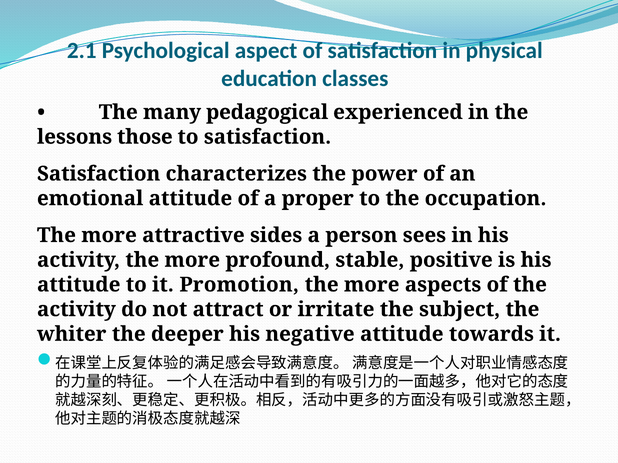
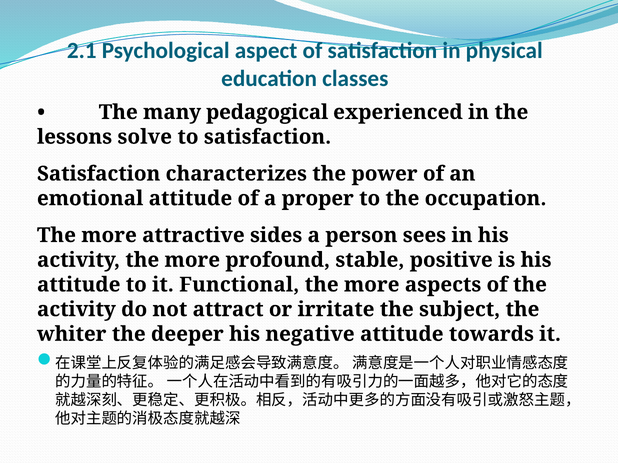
those: those -> solve (145, 137)
Promotion: Promotion -> Functional (239, 285)
